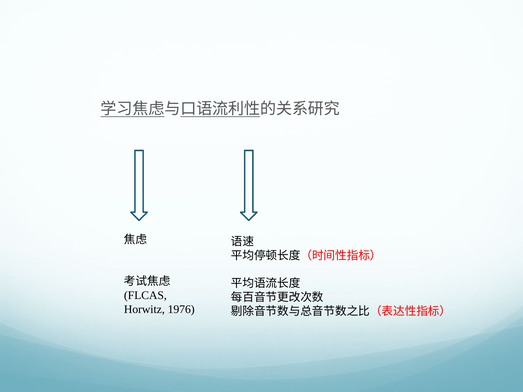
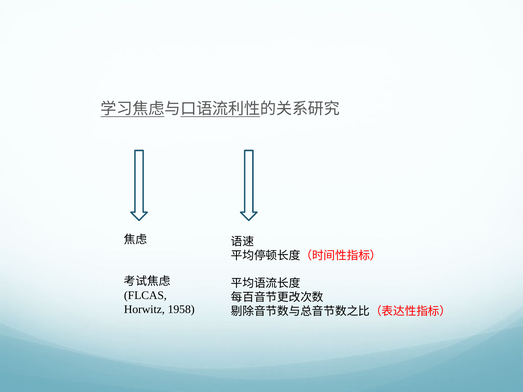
1976: 1976 -> 1958 (181, 309)
